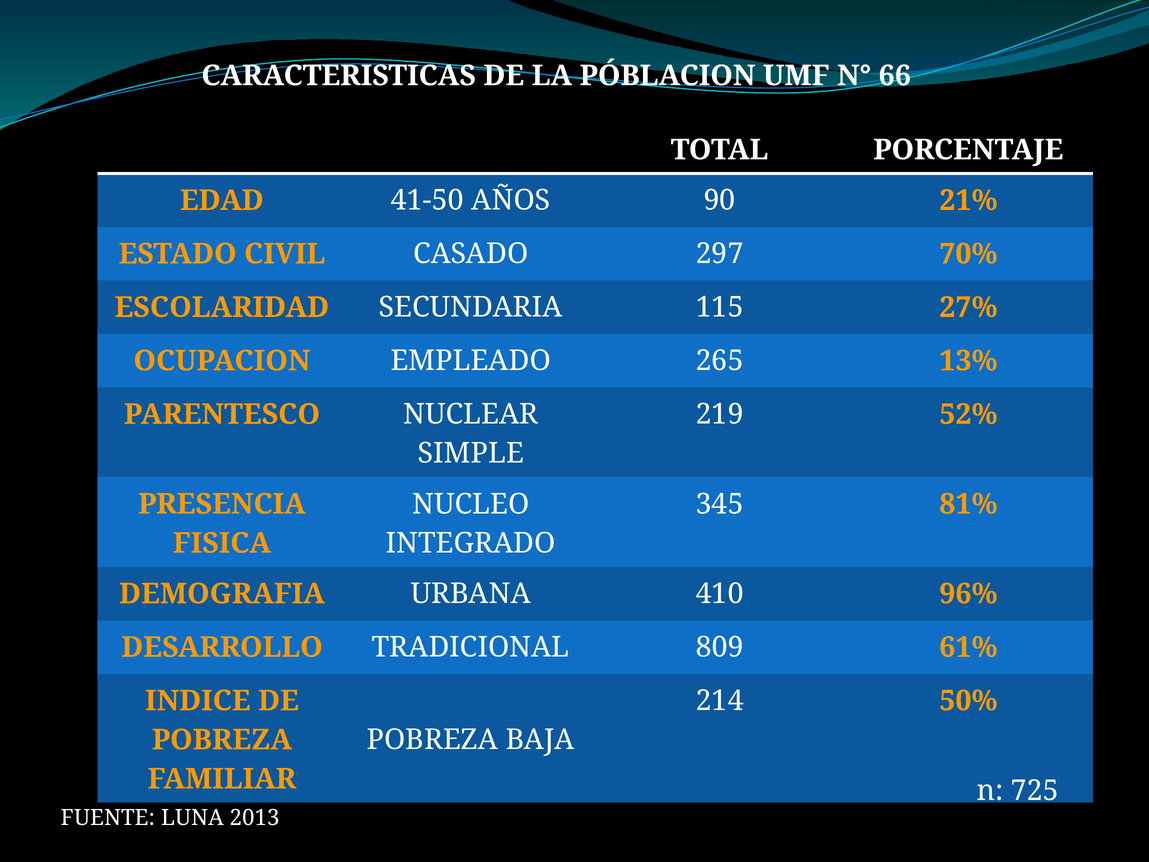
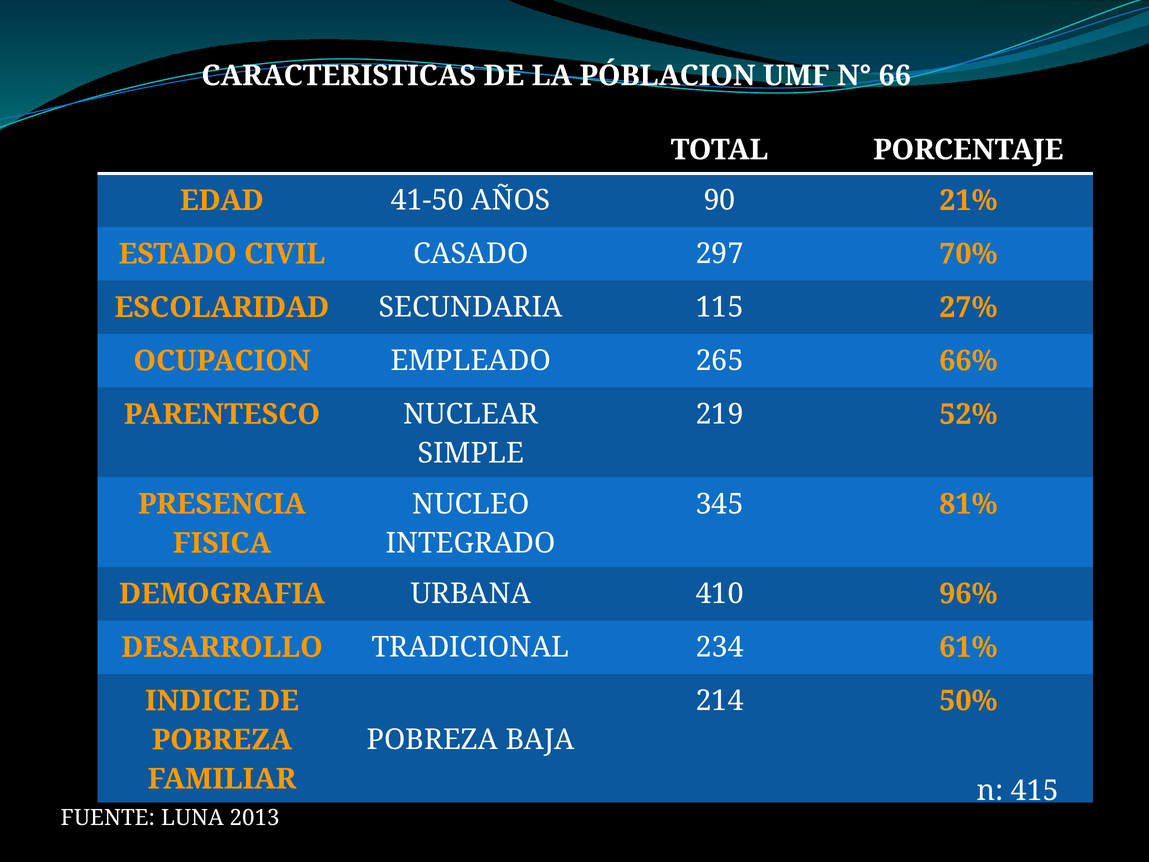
13%: 13% -> 66% (968, 361)
809: 809 -> 234 (720, 647)
725: 725 -> 415 (1035, 791)
